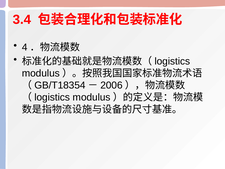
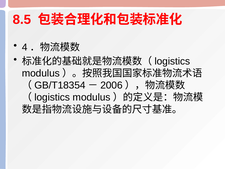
3.4: 3.4 -> 8.5 (22, 20)
